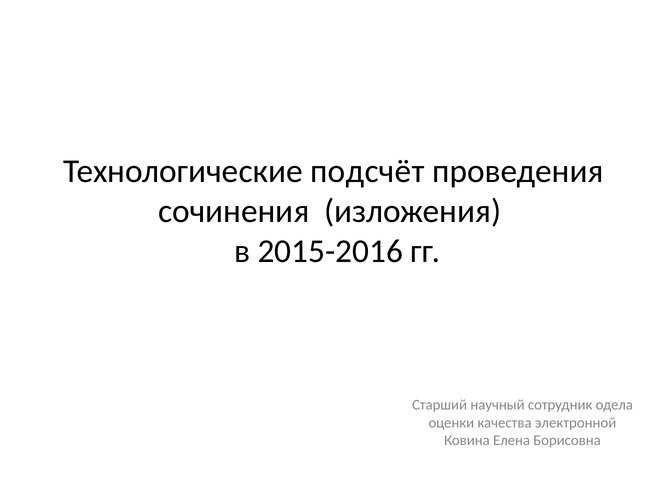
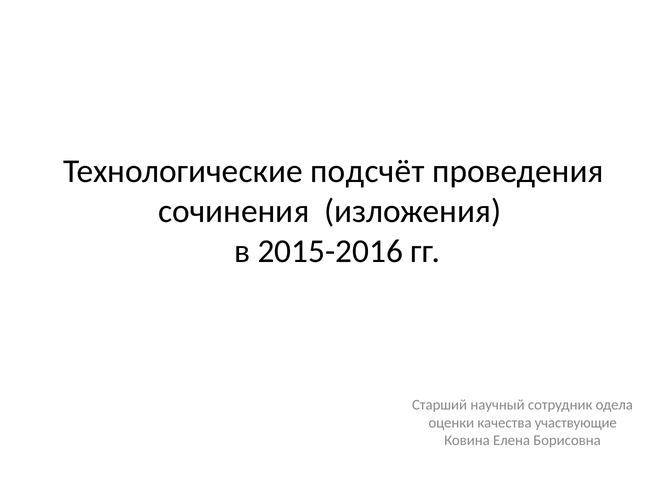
электронной: электронной -> участвующие (576, 423)
